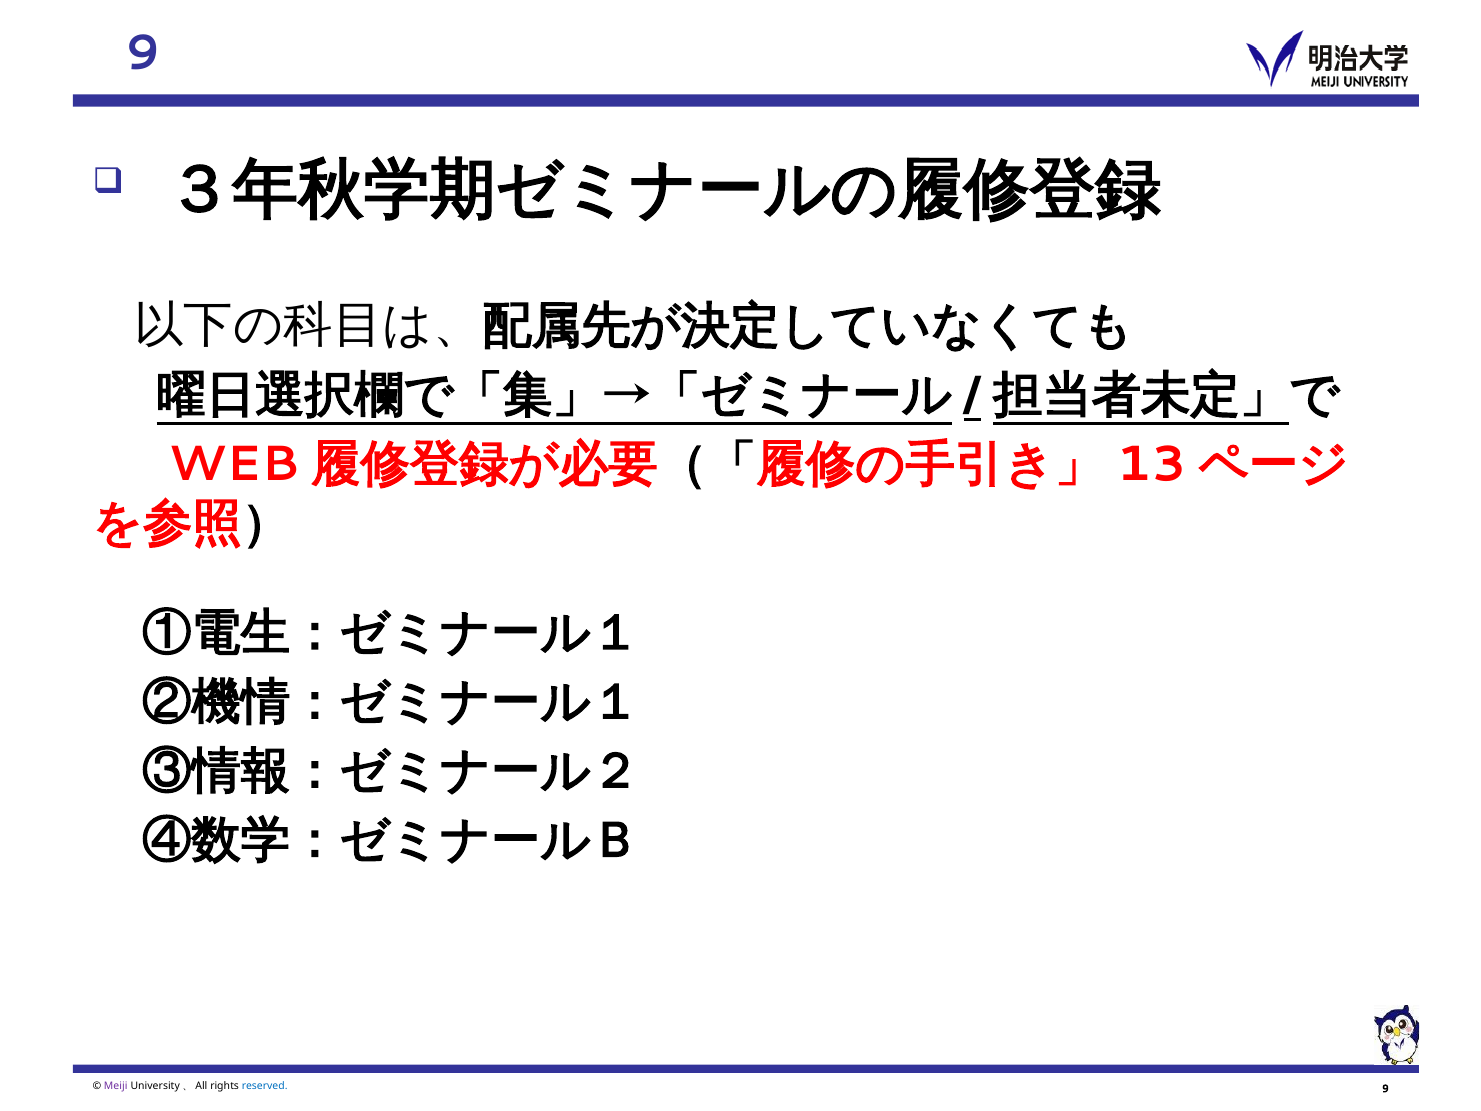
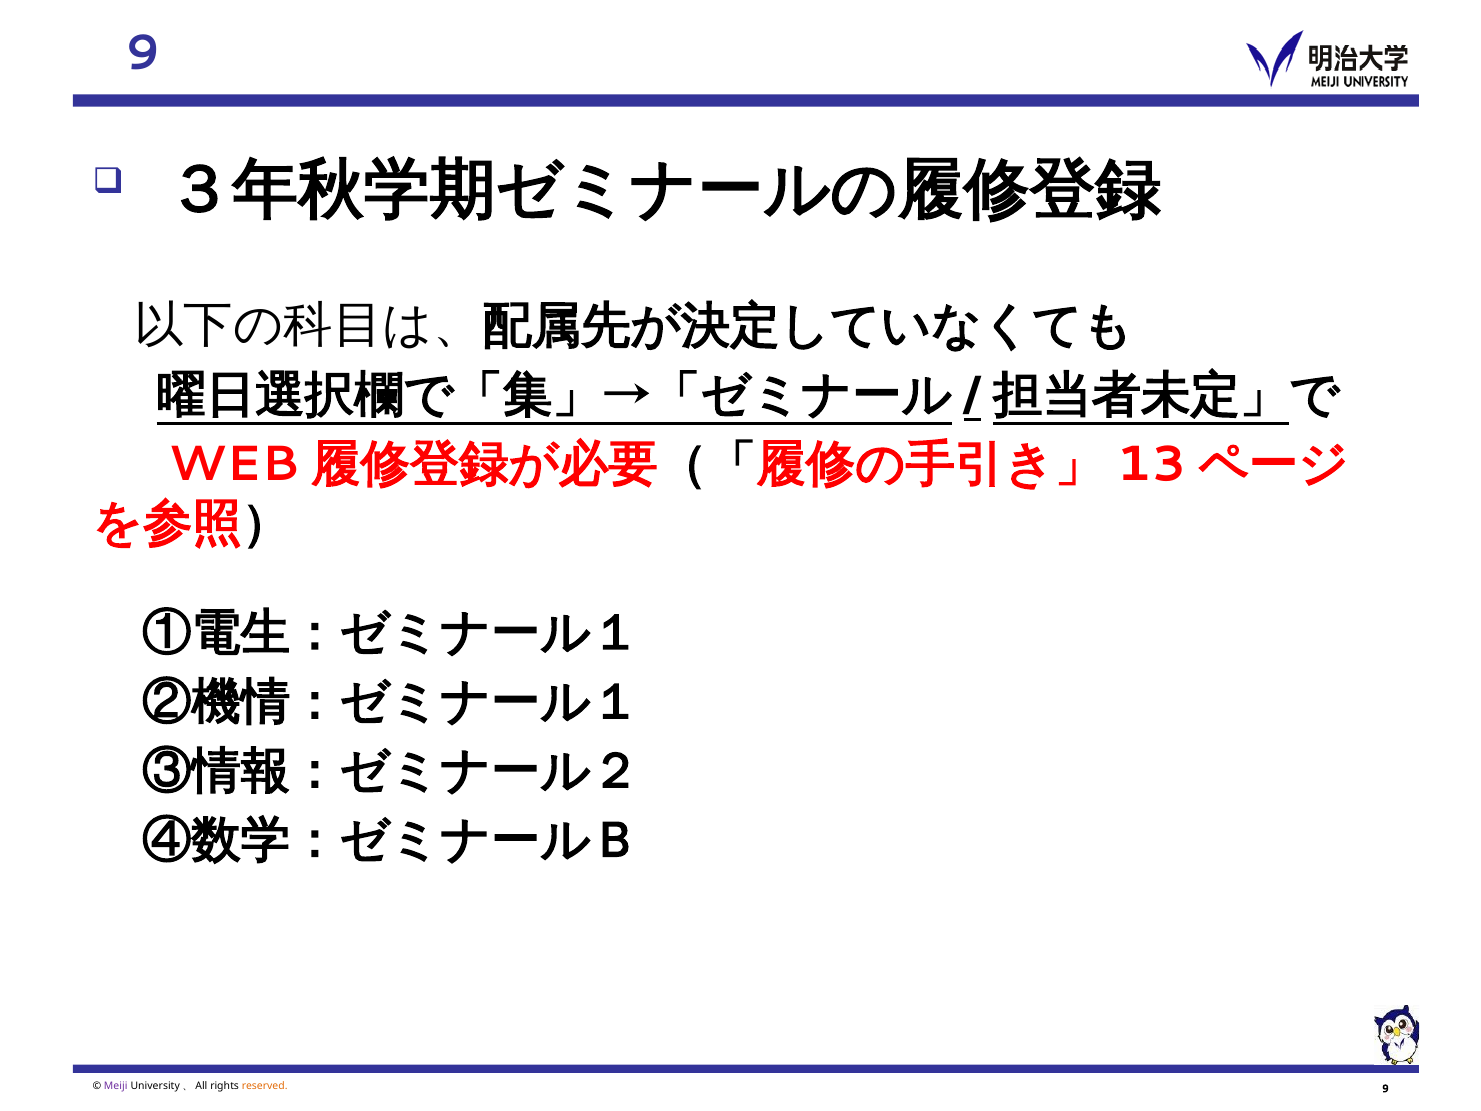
reserved colour: blue -> orange (265, 1085)
